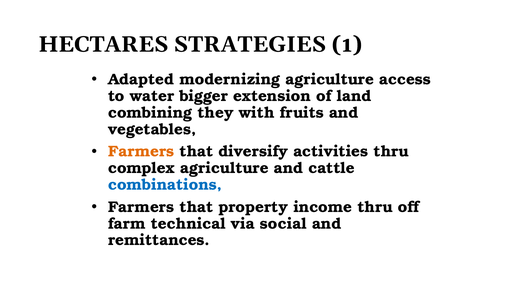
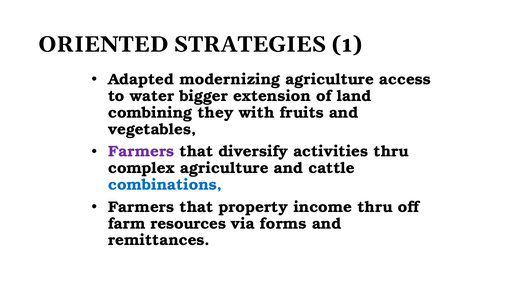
HECTARES: HECTARES -> ORIENTED (103, 44)
Farmers colour: orange -> purple (141, 152)
technical: technical -> resources (188, 224)
social: social -> forms (283, 224)
